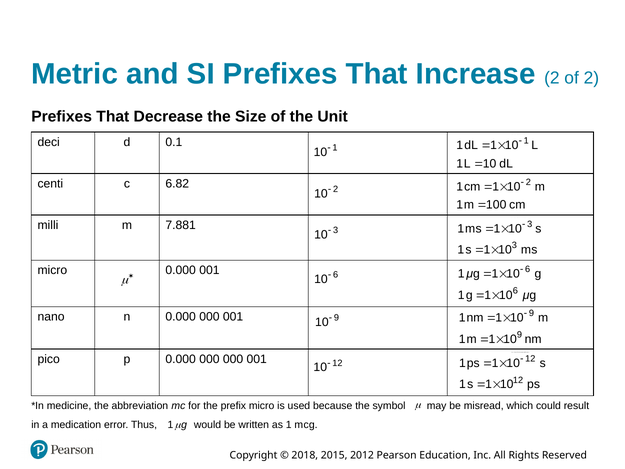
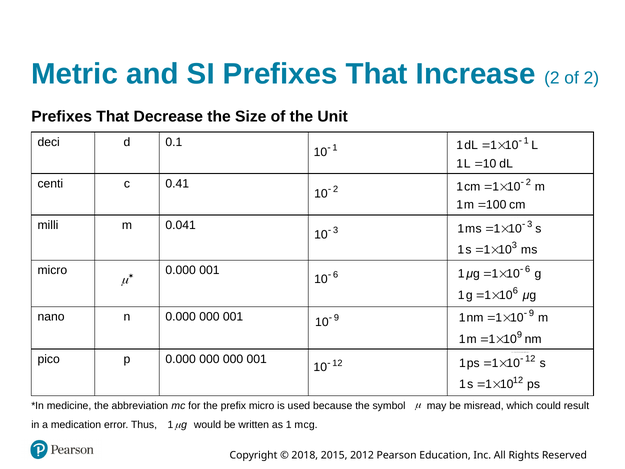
6.82: 6.82 -> 0.41 (177, 184)
7.881: 7.881 -> 0.041 (181, 225)
